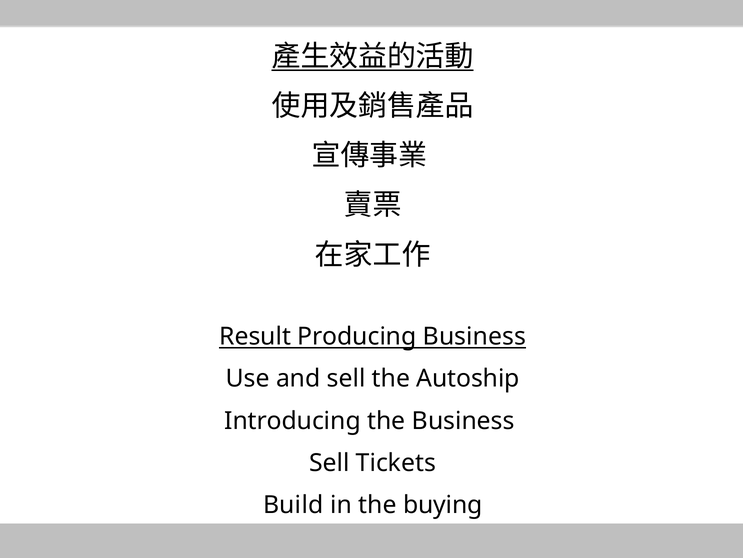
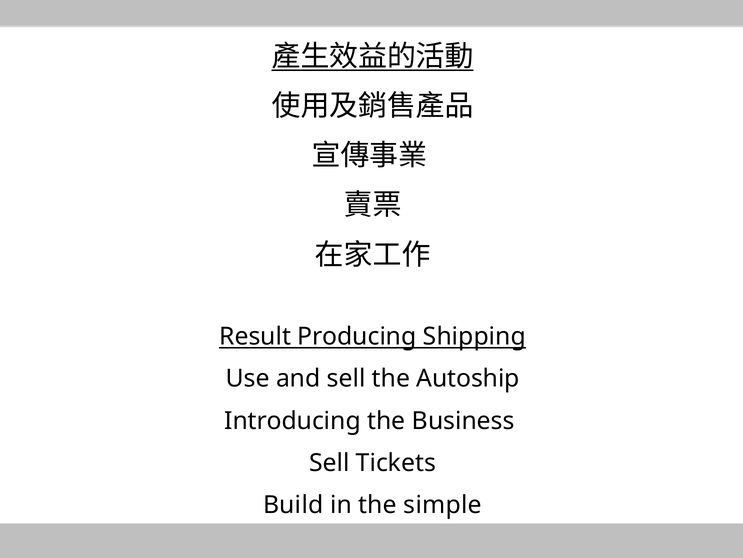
Producing Business: Business -> Shipping (474, 336)
buying: buying -> simple (443, 505)
